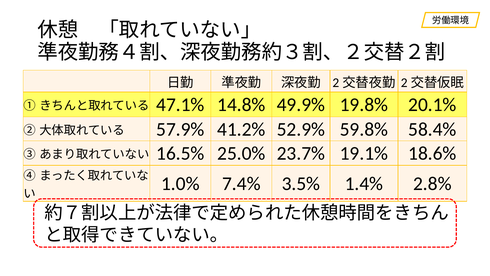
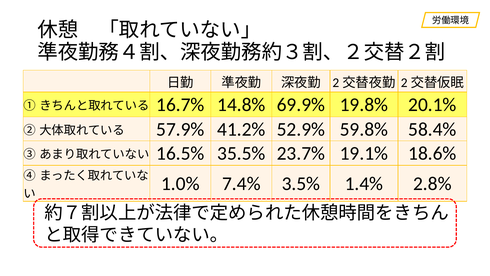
47.1%: 47.1% -> 16.7% (180, 105)
49.9%: 49.9% -> 69.9% (301, 105)
25.0%: 25.0% -> 35.5% (241, 153)
